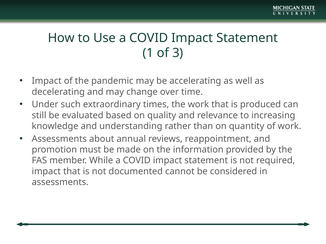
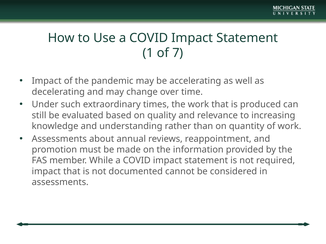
3: 3 -> 7 (178, 53)
